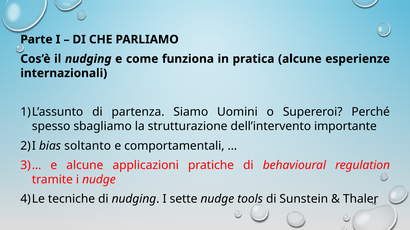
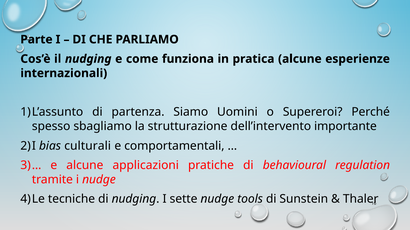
soltanto: soltanto -> culturali (88, 146)
